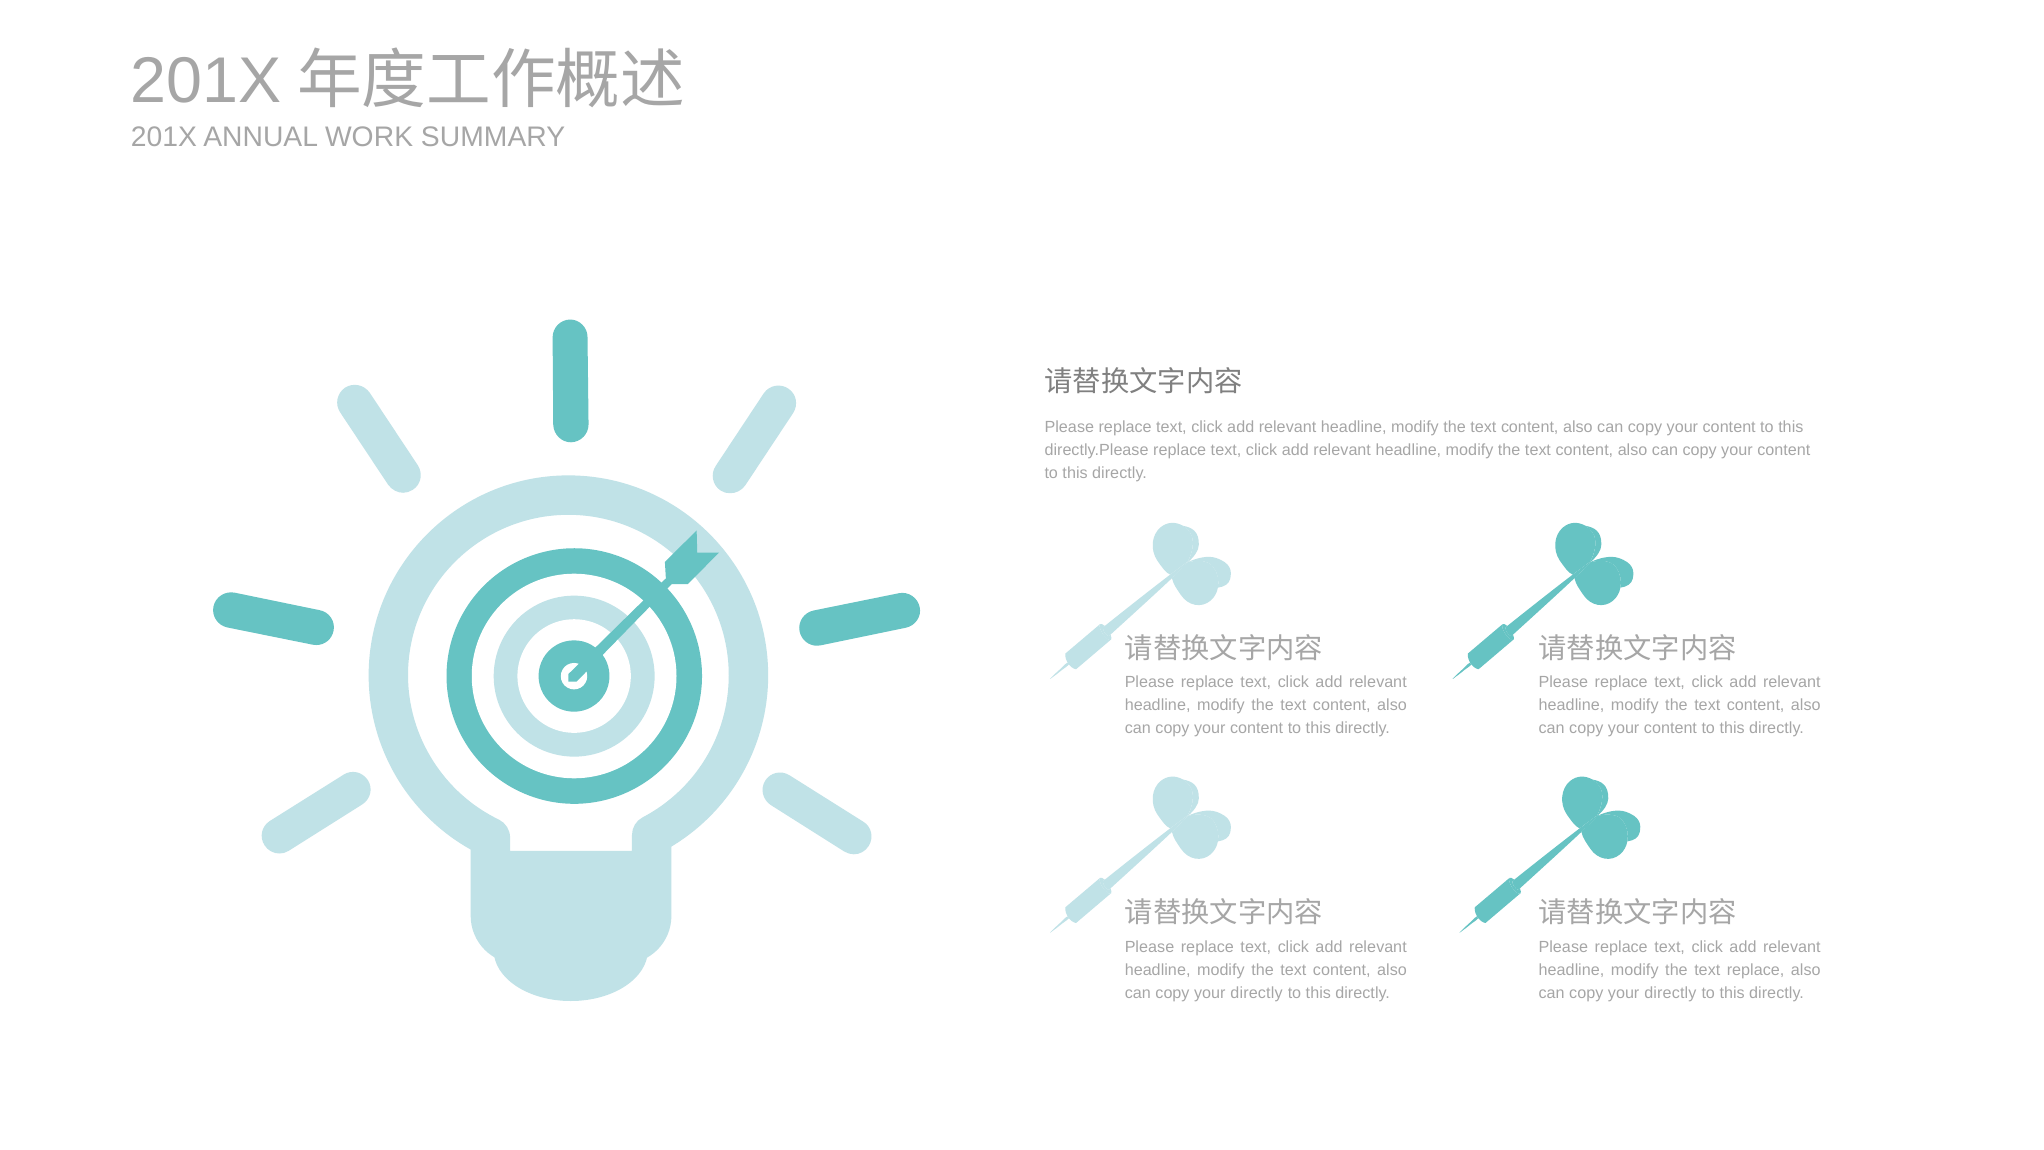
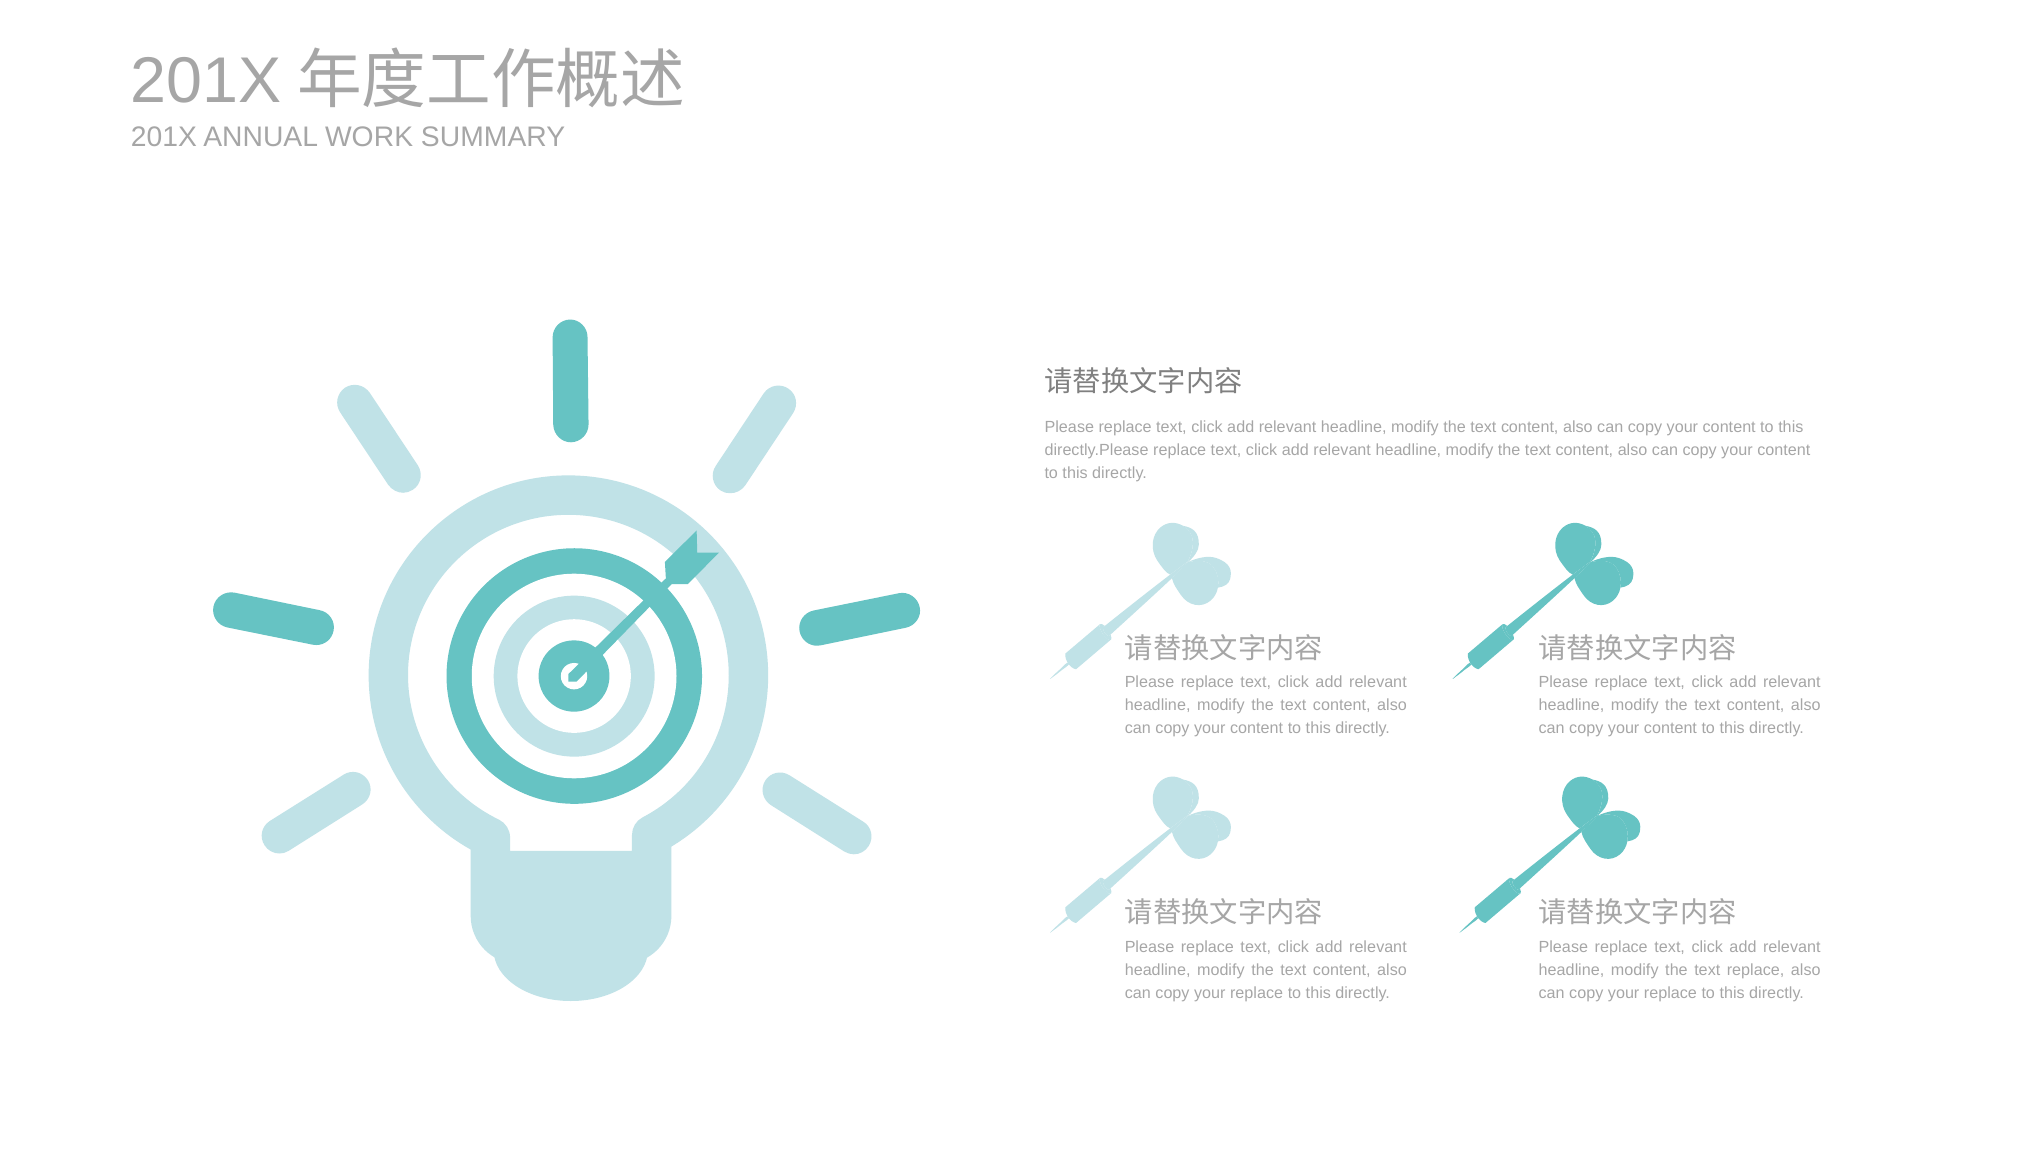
directly: directly -> replace (1257, 993)
directly: directly -> replace (1670, 993)
